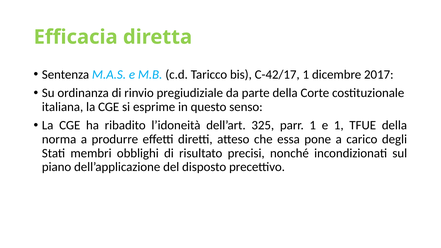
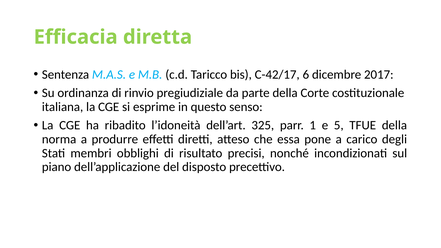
C-42/17 1: 1 -> 6 (306, 75)
e 1: 1 -> 5 (339, 125)
